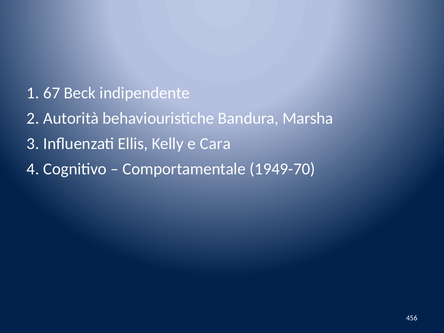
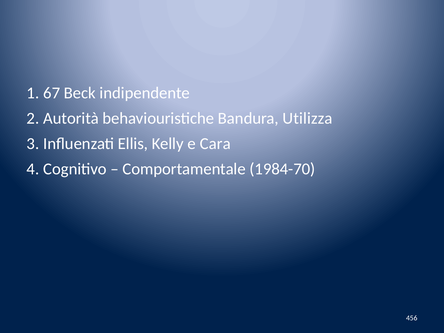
Marsha: Marsha -> Utilizza (308, 118)
1949-70: 1949-70 -> 1984-70 (282, 169)
